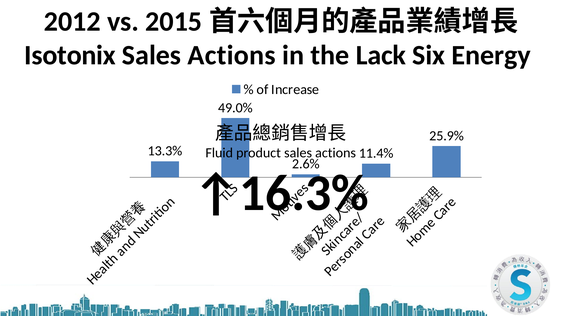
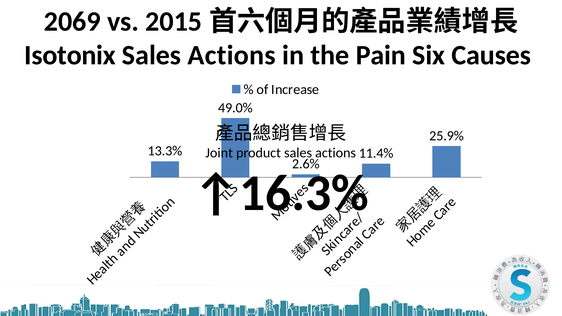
2012: 2012 -> 2069 (72, 22)
Lack: Lack -> Pain (381, 55)
Energy: Energy -> Causes (491, 55)
Fluid: Fluid -> Joint (219, 153)
